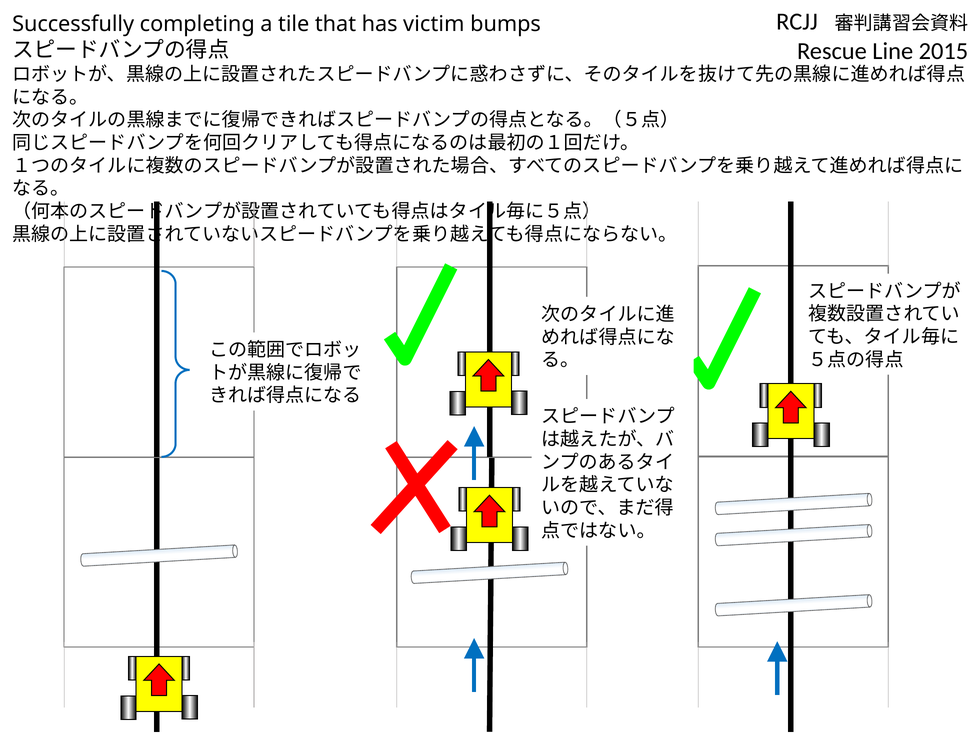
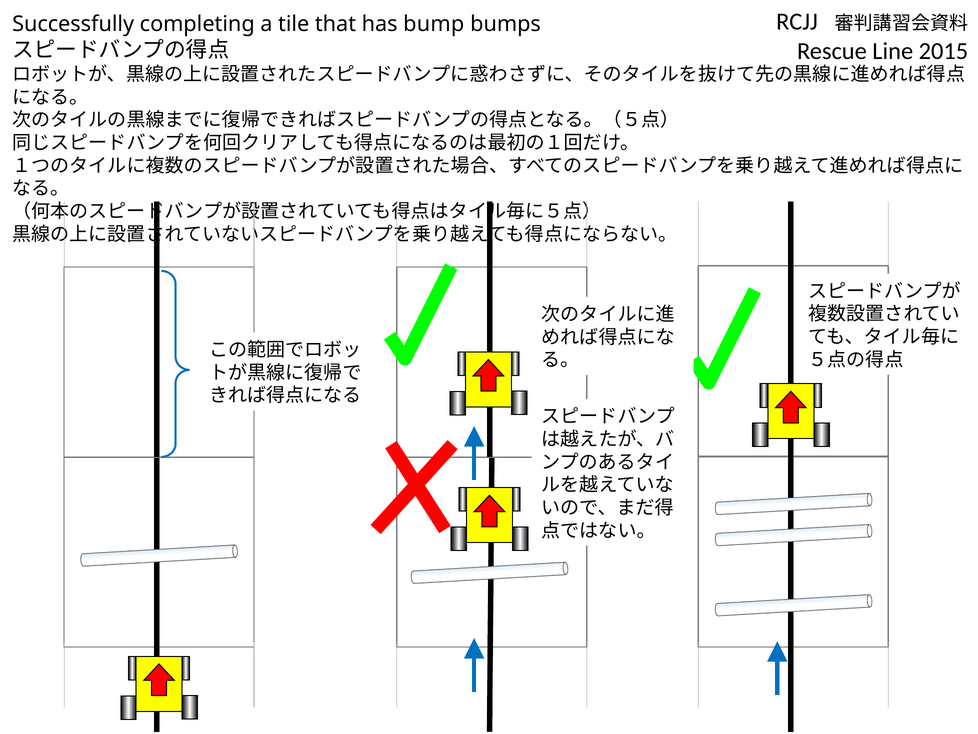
victim: victim -> bump (434, 24)
